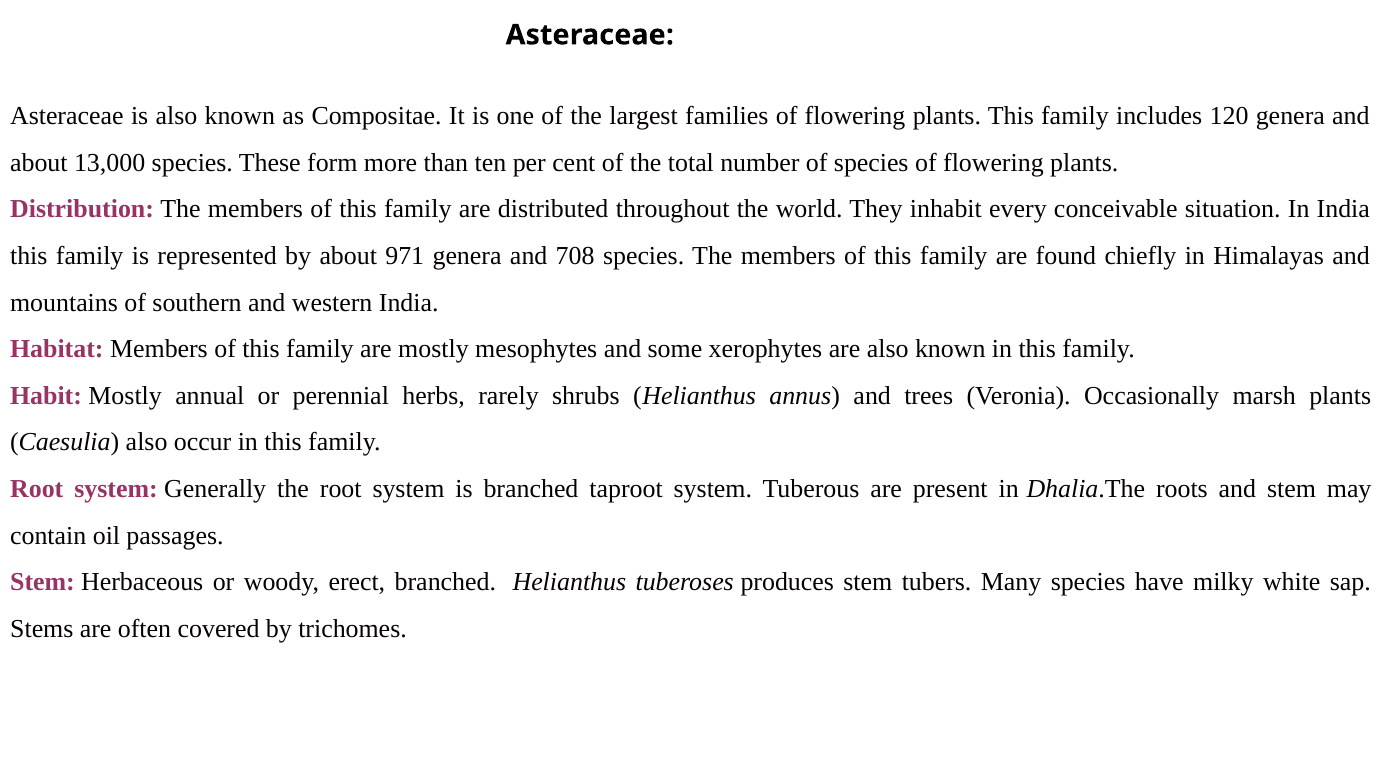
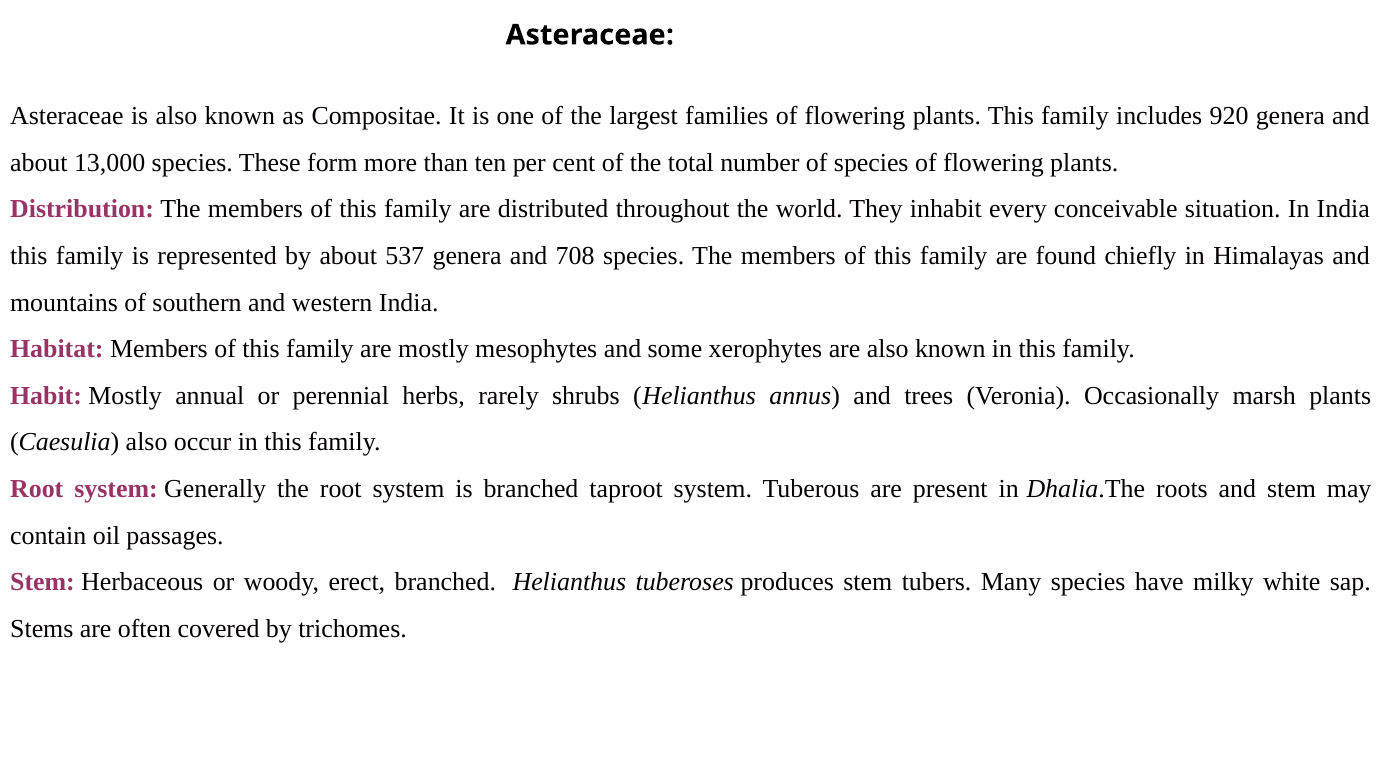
120: 120 -> 920 (1229, 116)
971: 971 -> 537 (405, 256)
